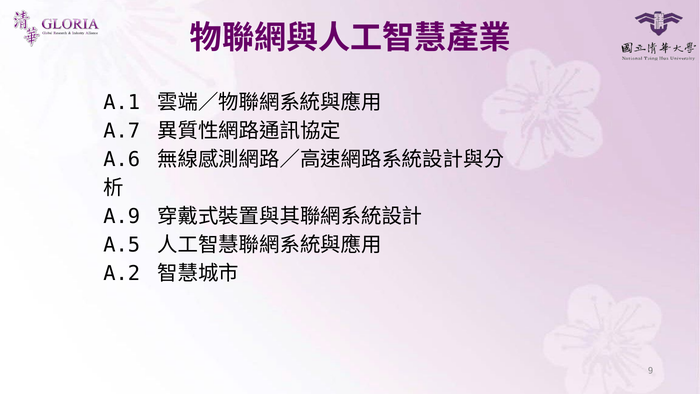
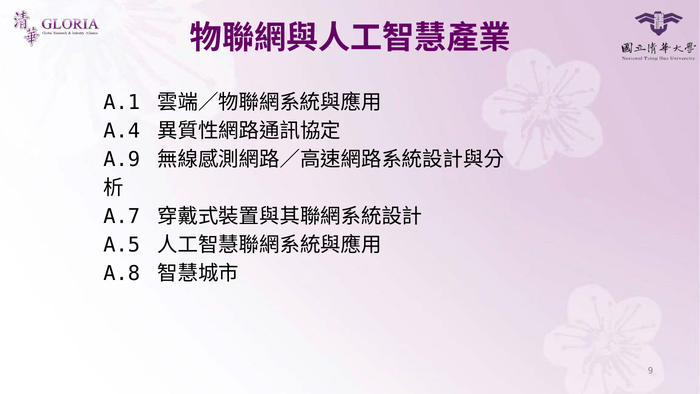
A.7: A.7 -> A.4 (122, 131)
A.6: A.6 -> A.9 (122, 160)
A.9: A.9 -> A.7 (122, 216)
A.2: A.2 -> A.8 (122, 273)
